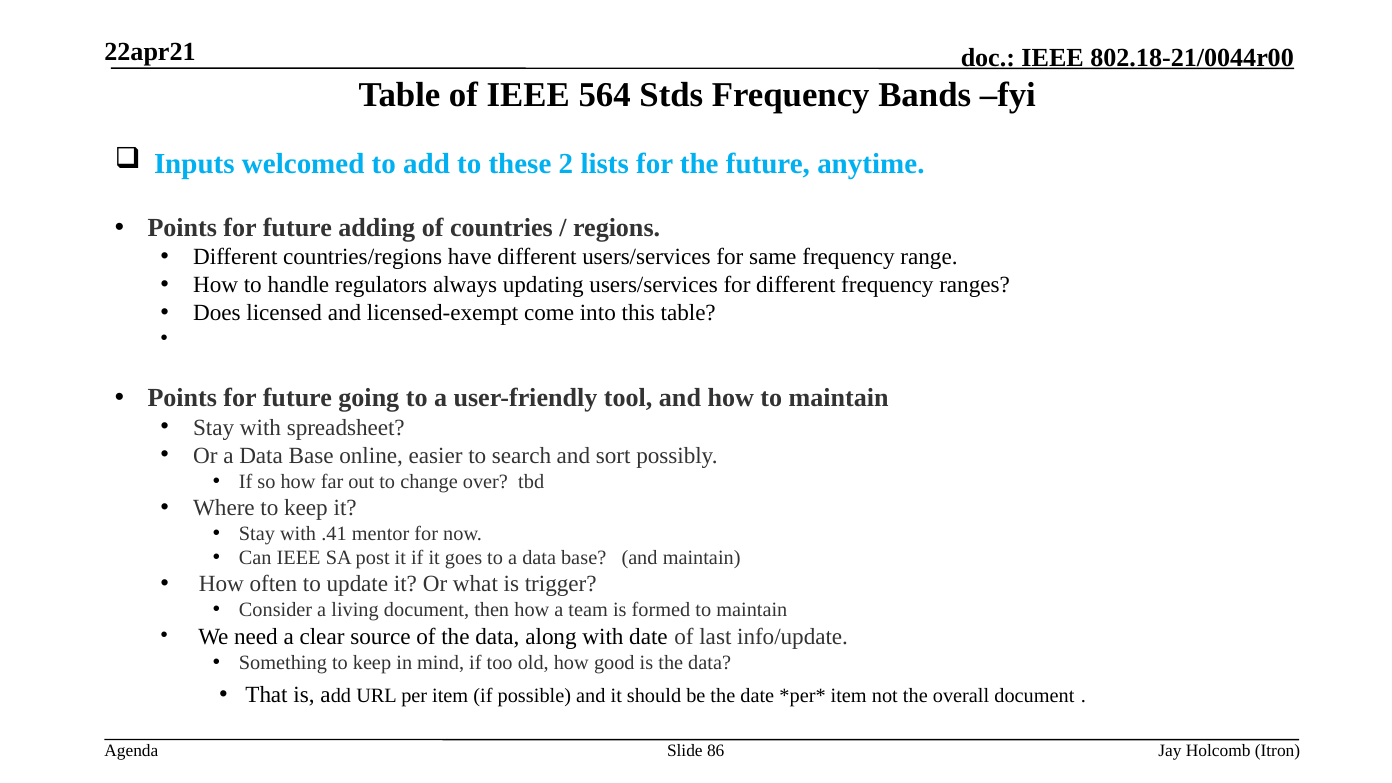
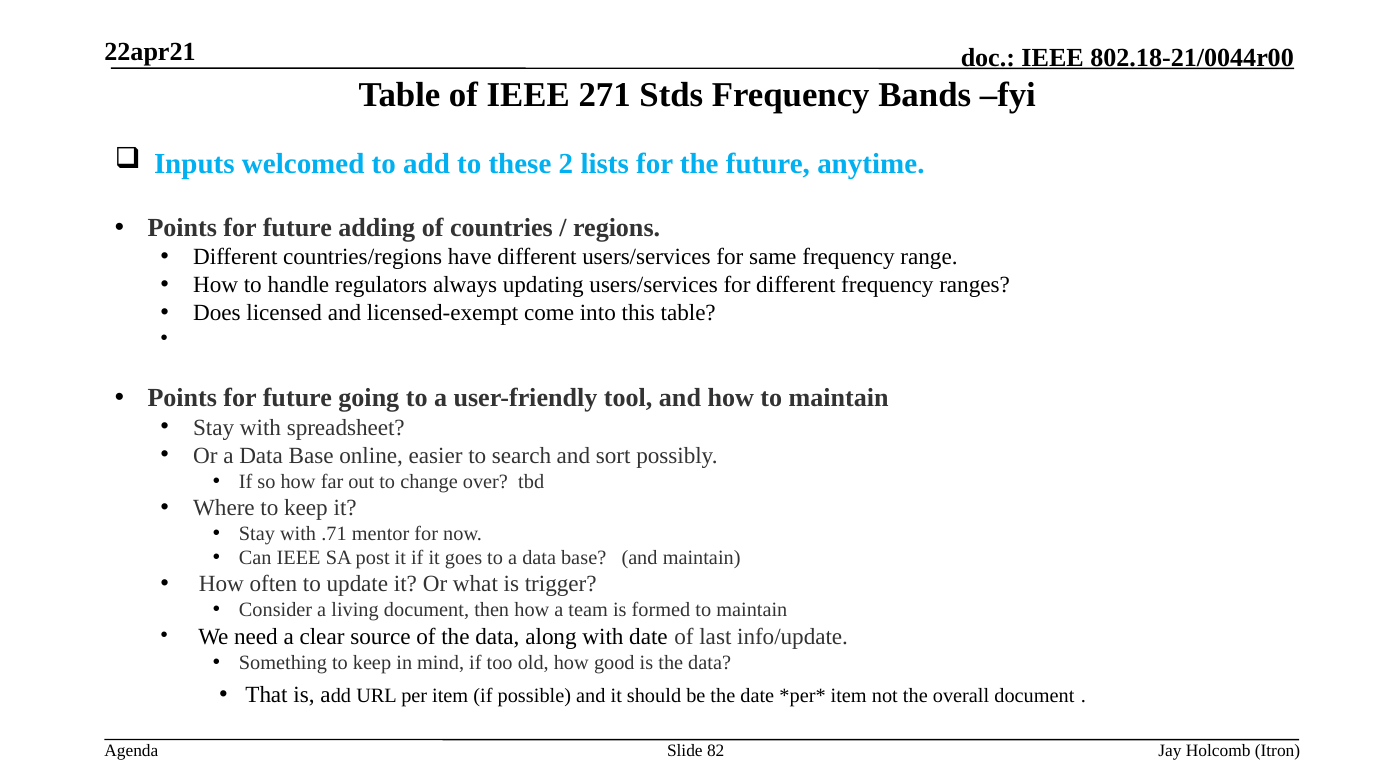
564: 564 -> 271 (605, 95)
.41: .41 -> .71 (334, 534)
86: 86 -> 82 (716, 751)
